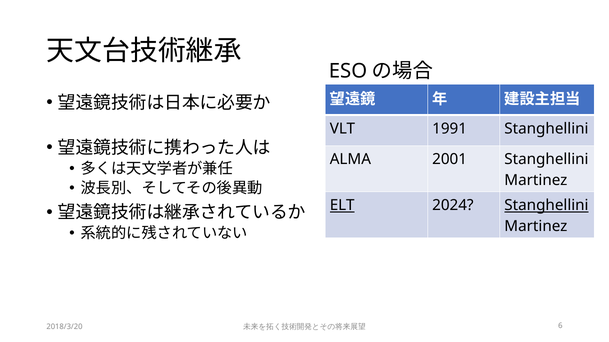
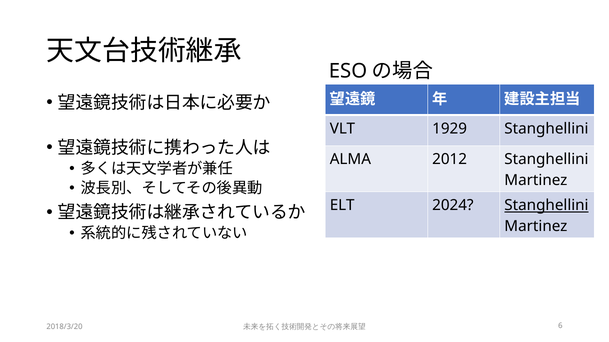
1991: 1991 -> 1929 (450, 129)
2001: 2001 -> 2012 (450, 160)
ELT underline: present -> none (342, 206)
